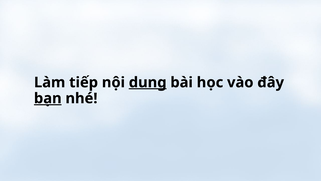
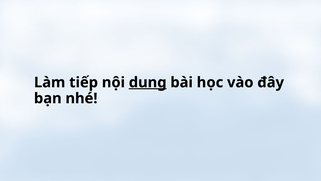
bạn underline: present -> none (48, 98)
